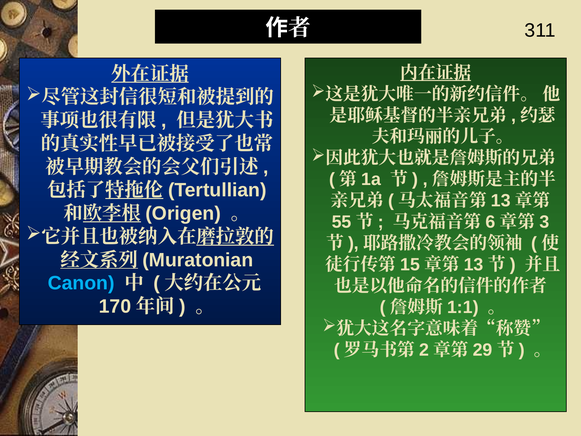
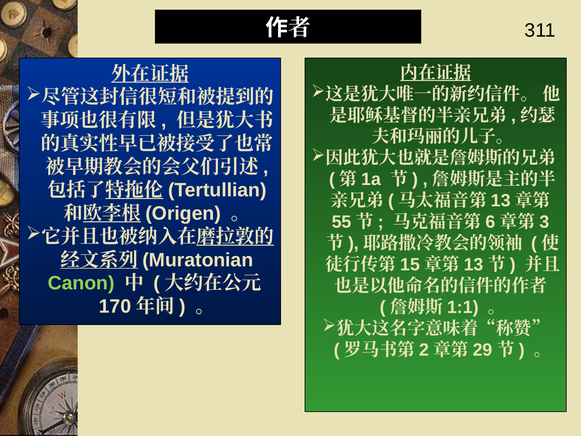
Canon colour: light blue -> light green (81, 283)
